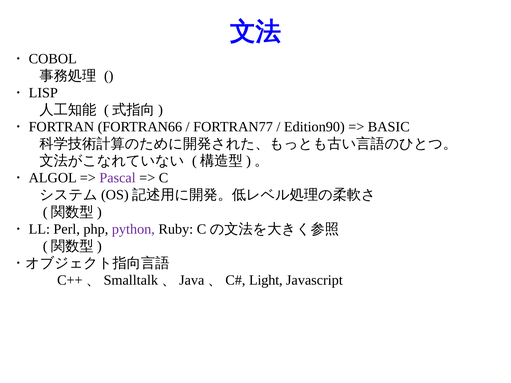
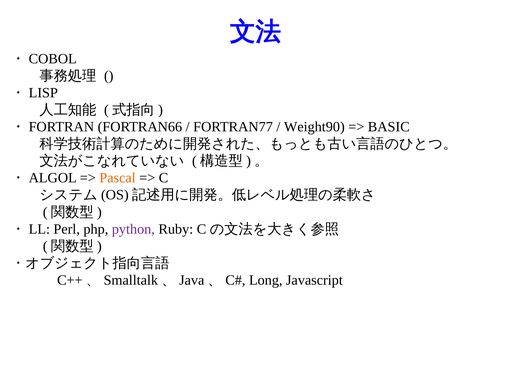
Edition90: Edition90 -> Weight90 (314, 127)
Pascal colour: purple -> orange (118, 178)
Light: Light -> Long (266, 280)
